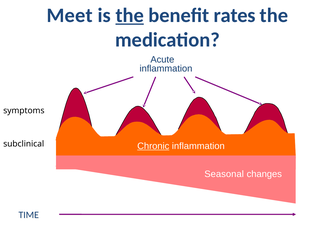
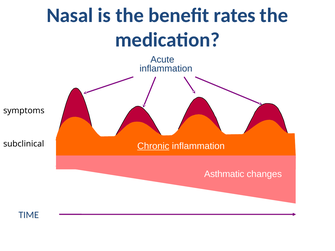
Meet: Meet -> Nasal (70, 15)
the underline: present -> none (130, 15)
Seasonal: Seasonal -> Asthmatic (224, 174)
